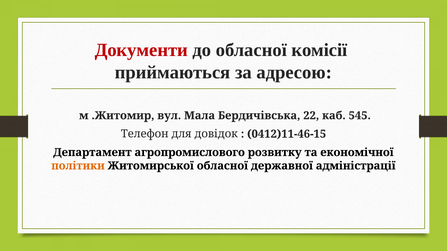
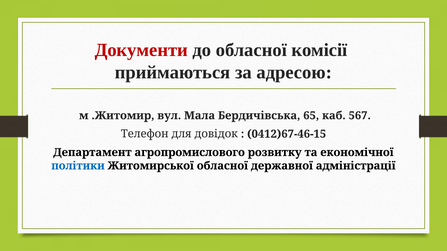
22: 22 -> 65 (311, 116)
545: 545 -> 567 (360, 116)
0412)11-46-15: 0412)11-46-15 -> 0412)67-46-15 (287, 134)
політики colour: orange -> blue (78, 166)
